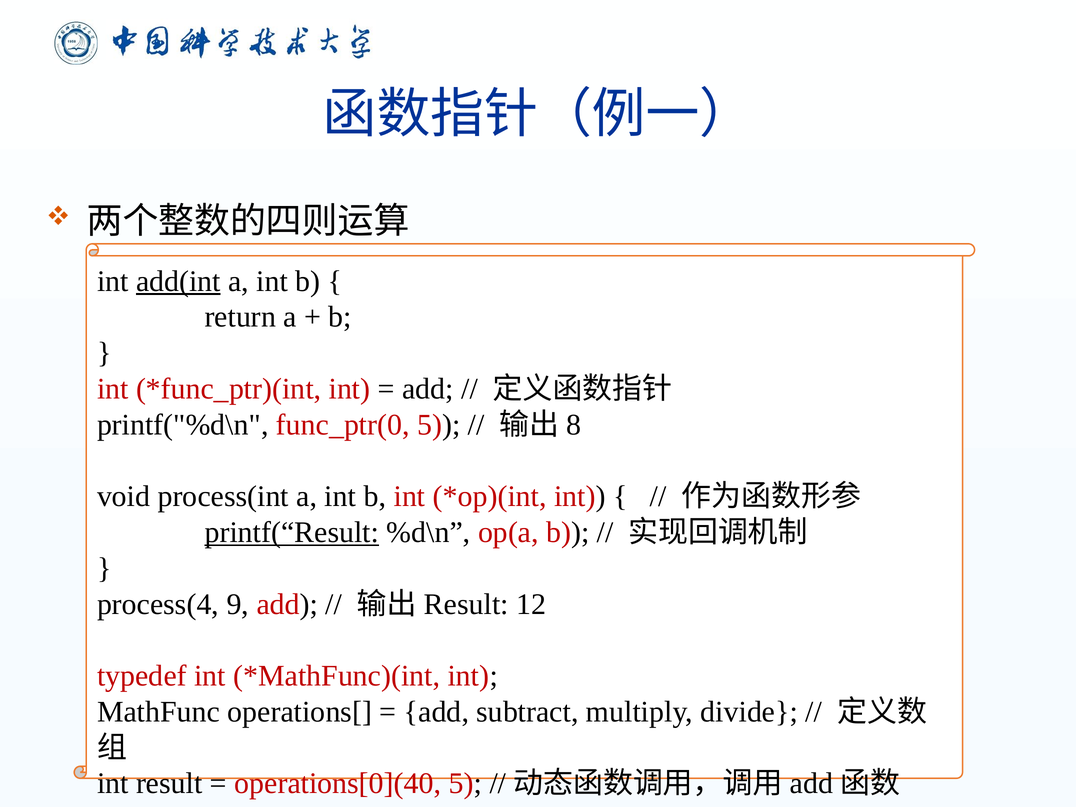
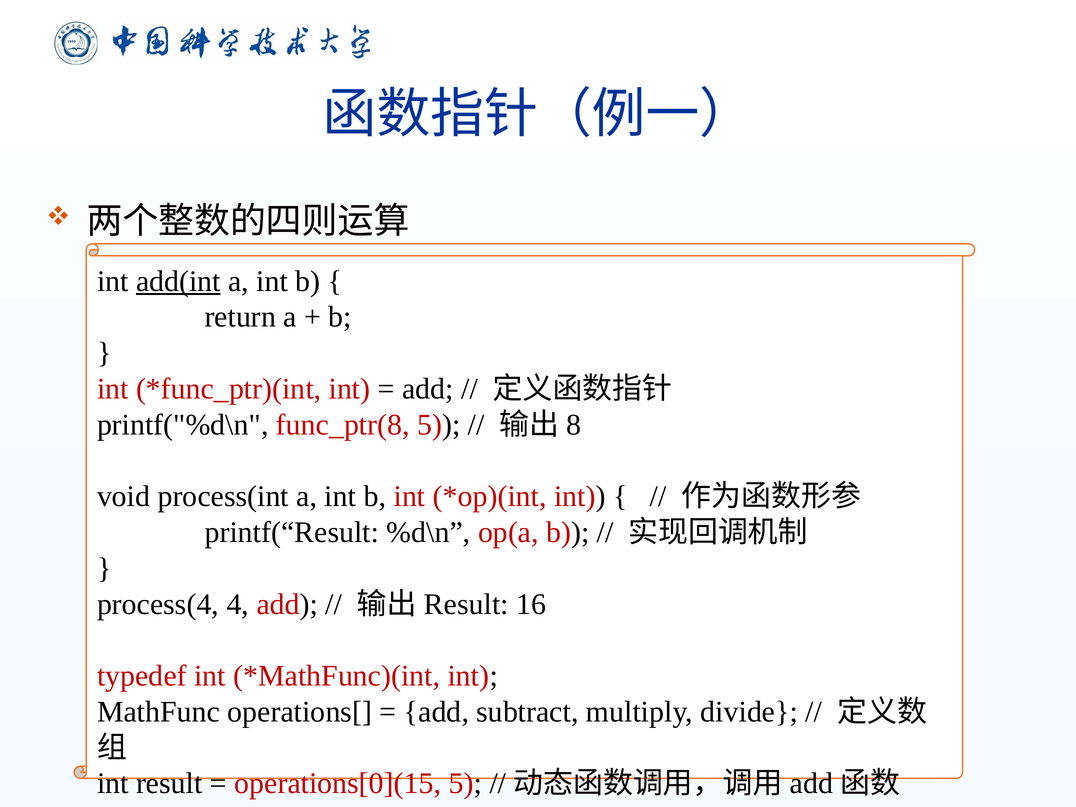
func_ptr(0: func_ptr(0 -> func_ptr(8 (343, 425)
printf(“Result underline: present -> none (292, 532)
9: 9 -> 4 (238, 604)
12: 12 -> 16 (531, 604)
operations[0](40: operations[0](40 -> operations[0](15 (338, 784)
